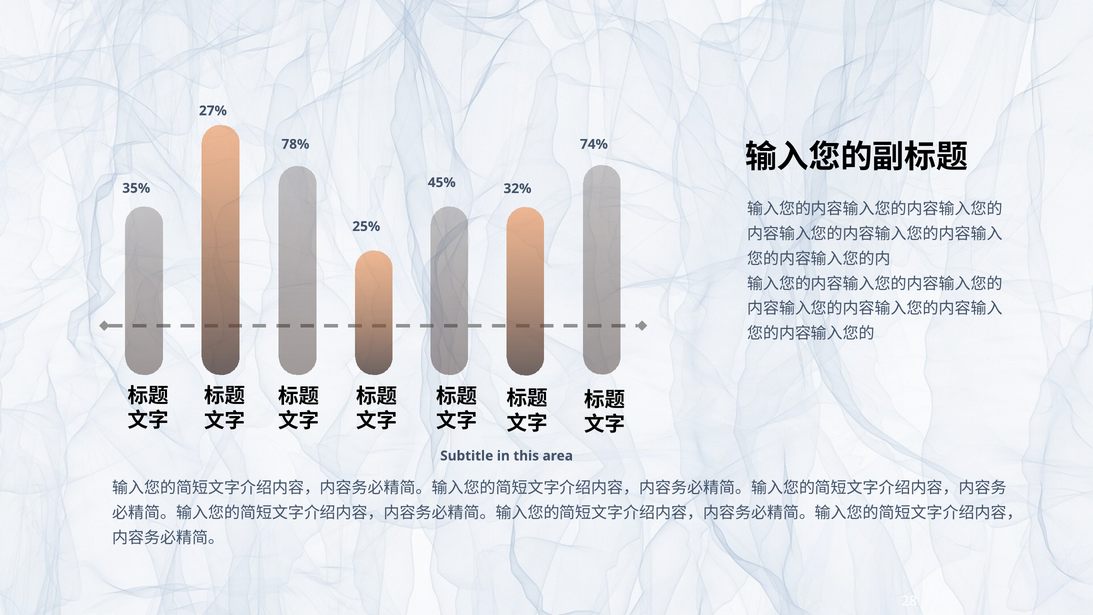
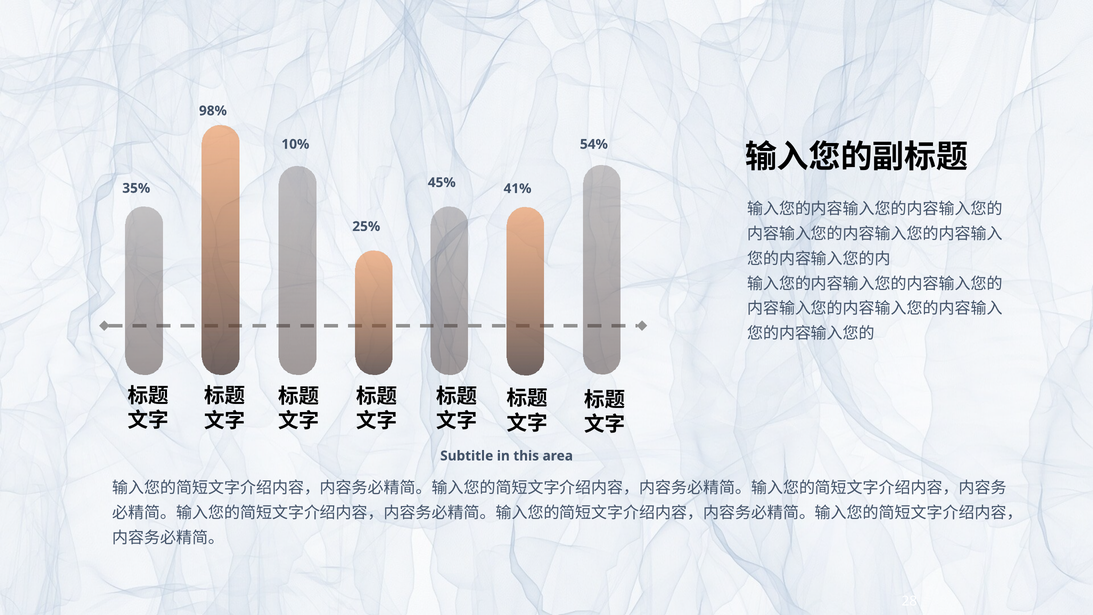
27%: 27% -> 98% (213, 111)
78%: 78% -> 10% (295, 144)
74%: 74% -> 54% (594, 144)
32%: 32% -> 41% (517, 189)
